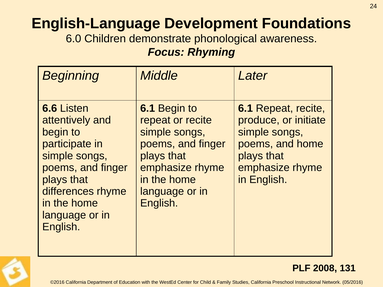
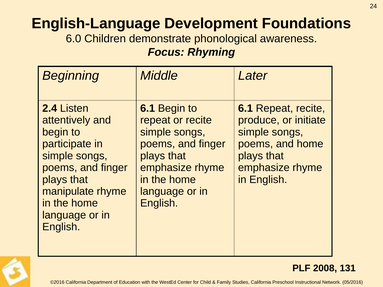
6.6: 6.6 -> 2.4 (50, 108)
differences: differences -> manipulate (68, 192)
